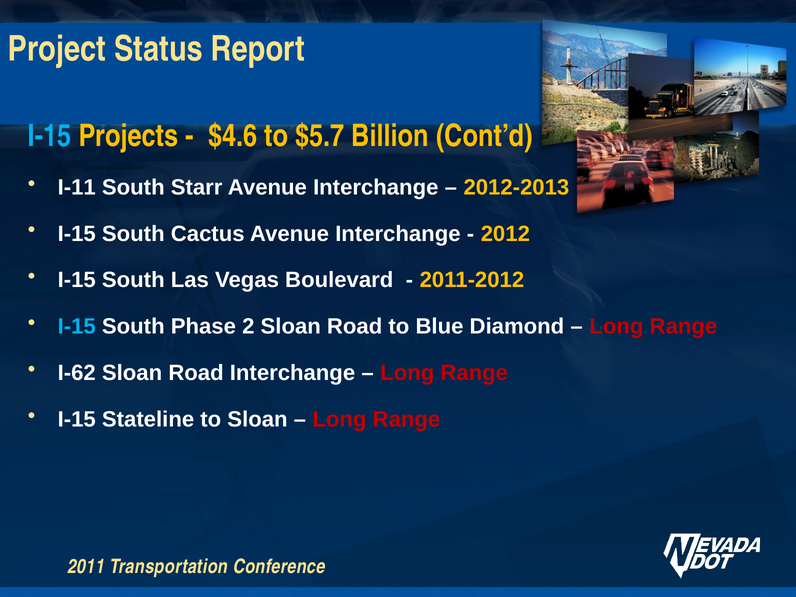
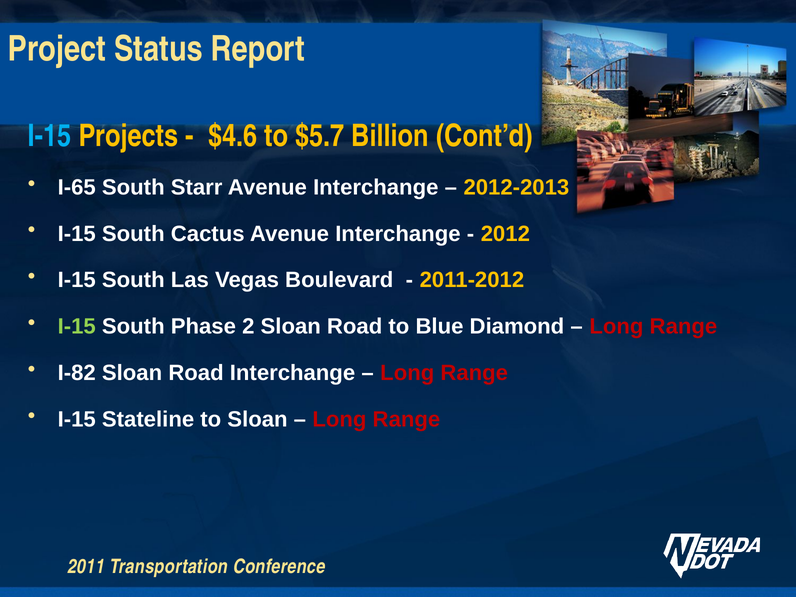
I-11: I-11 -> I-65 (77, 187)
I-15 colour: light blue -> light green (77, 327)
I-62: I-62 -> I-82 (77, 373)
